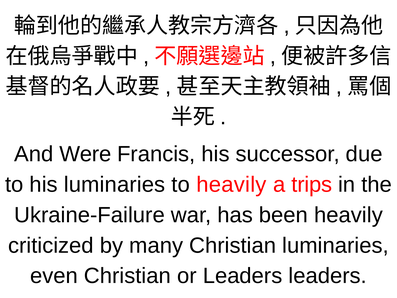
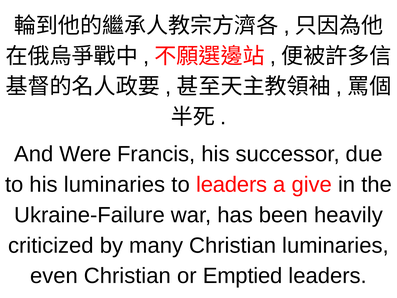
to heavily: heavily -> leaders (232, 184)
trips: trips -> give (312, 184)
or Leaders: Leaders -> Emptied (243, 276)
